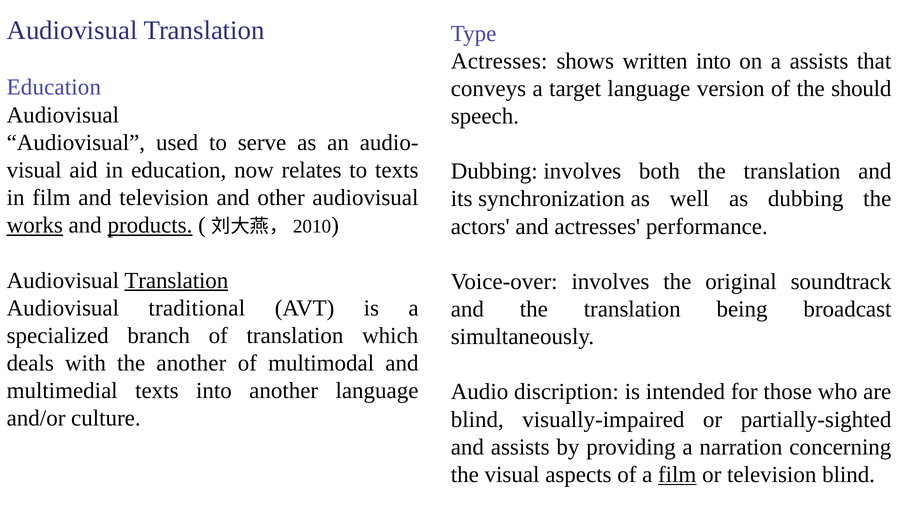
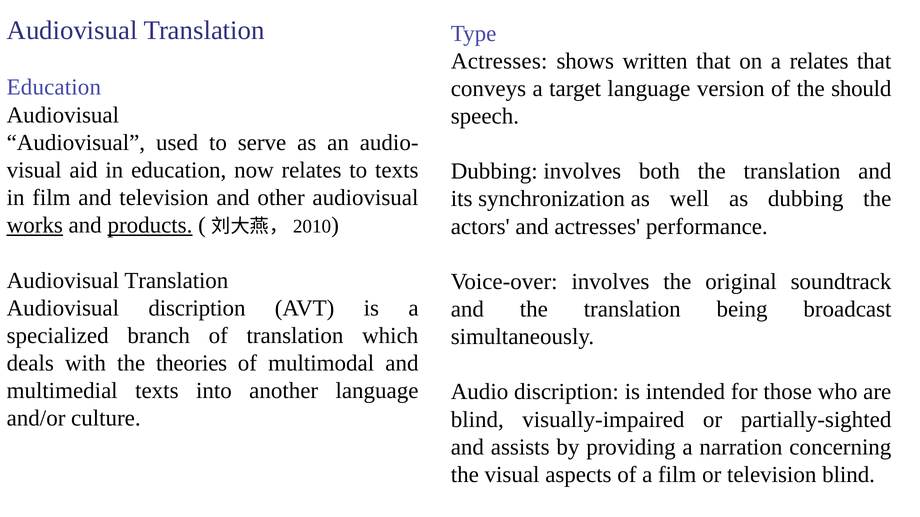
written into: into -> that (713, 61)
a assists: assists -> relates (819, 61)
Translation underline: present -> none (176, 281)
Audiovisual traditional: traditional -> discription (197, 308)
the another: another -> theories (192, 363)
film underline: present -> none (677, 475)
